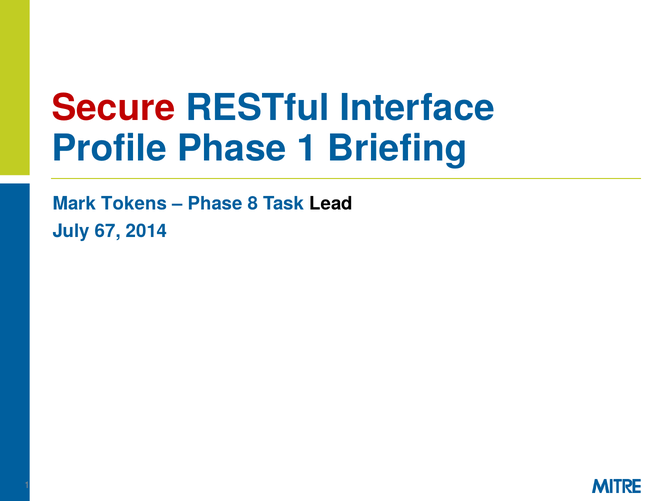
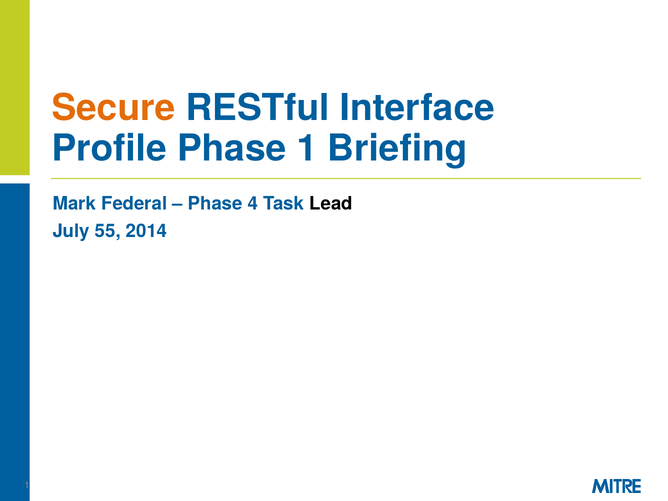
Secure colour: red -> orange (113, 108)
Tokens: Tokens -> Federal (134, 203)
8: 8 -> 4 (253, 203)
67: 67 -> 55 (108, 231)
